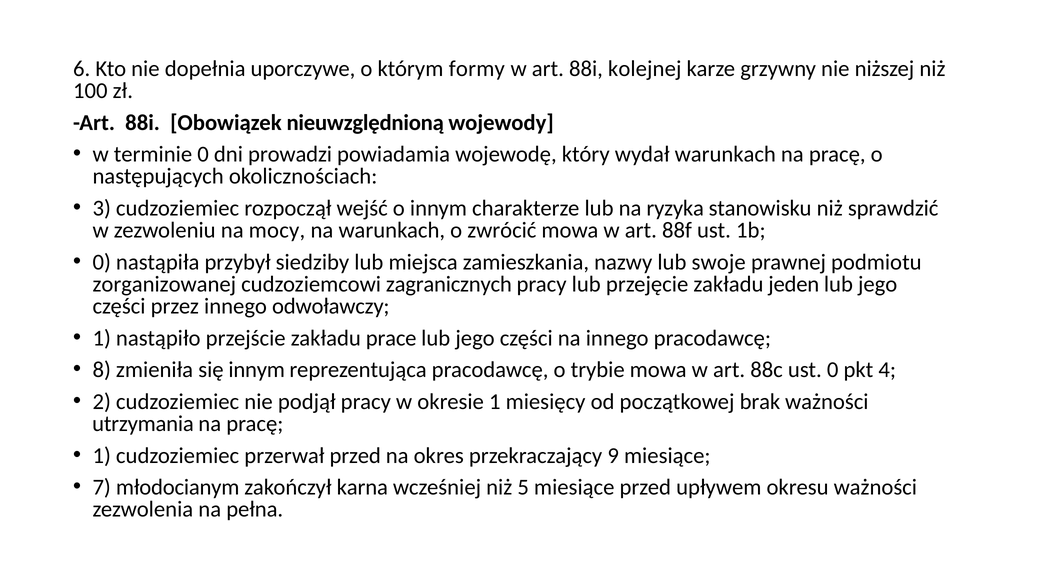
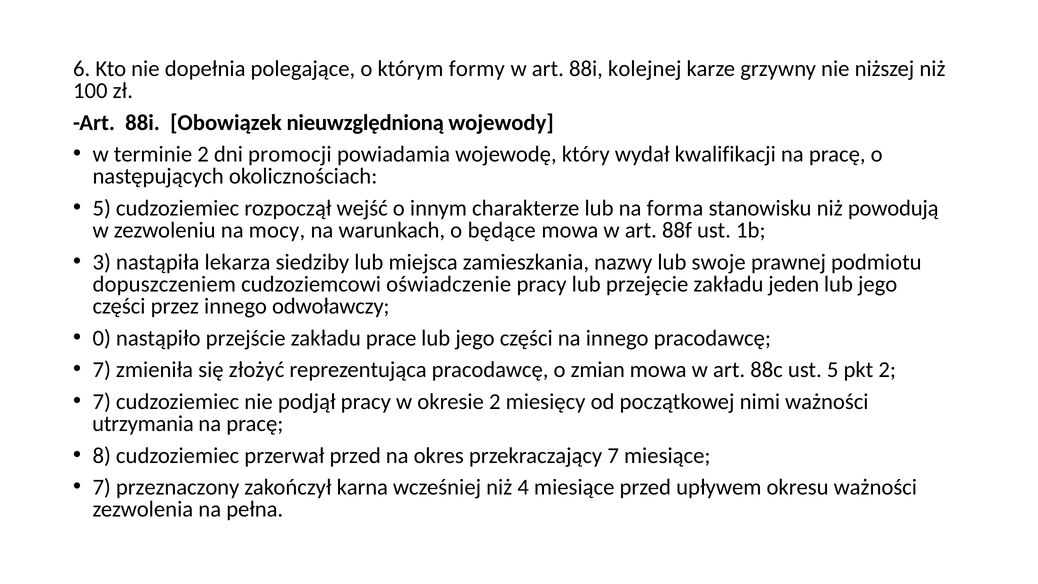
uporczywe: uporczywe -> polegające (303, 69)
terminie 0: 0 -> 2 (203, 154)
prowadzi: prowadzi -> promocji (290, 154)
wydał warunkach: warunkach -> kwalifikacji (725, 154)
3: 3 -> 5 (102, 208)
ryzyka: ryzyka -> forma (675, 208)
sprawdzić: sprawdzić -> powodują (893, 208)
zwrócić: zwrócić -> będące (502, 230)
0: 0 -> 3 (102, 262)
przybył: przybył -> lekarza (238, 262)
zorganizowanej: zorganizowanej -> dopuszczeniem (164, 284)
zagranicznych: zagranicznych -> oświadczenie (449, 284)
1: 1 -> 0 (102, 338)
8: 8 -> 7 (102, 370)
się innym: innym -> złożyć (257, 370)
trybie: trybie -> zmian (598, 370)
ust 0: 0 -> 5 (833, 370)
pkt 4: 4 -> 2 (887, 370)
2: 2 -> 7 (102, 402)
okresie 1: 1 -> 2 (495, 402)
brak: brak -> nimi (760, 402)
1: 1 -> 8 (102, 455)
przekraczający 9: 9 -> 7 (613, 455)
młodocianym: młodocianym -> przeznaczony (178, 487)
5: 5 -> 4 (523, 487)
